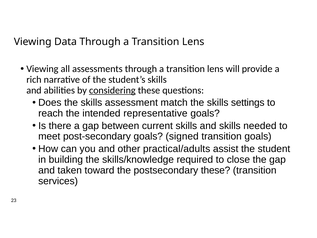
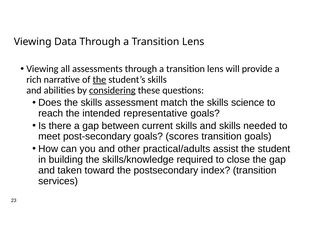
the underline: none -> present (99, 79)
settings: settings -> science (248, 103)
signed: signed -> scores (182, 136)
postsecondary these: these -> index (216, 170)
